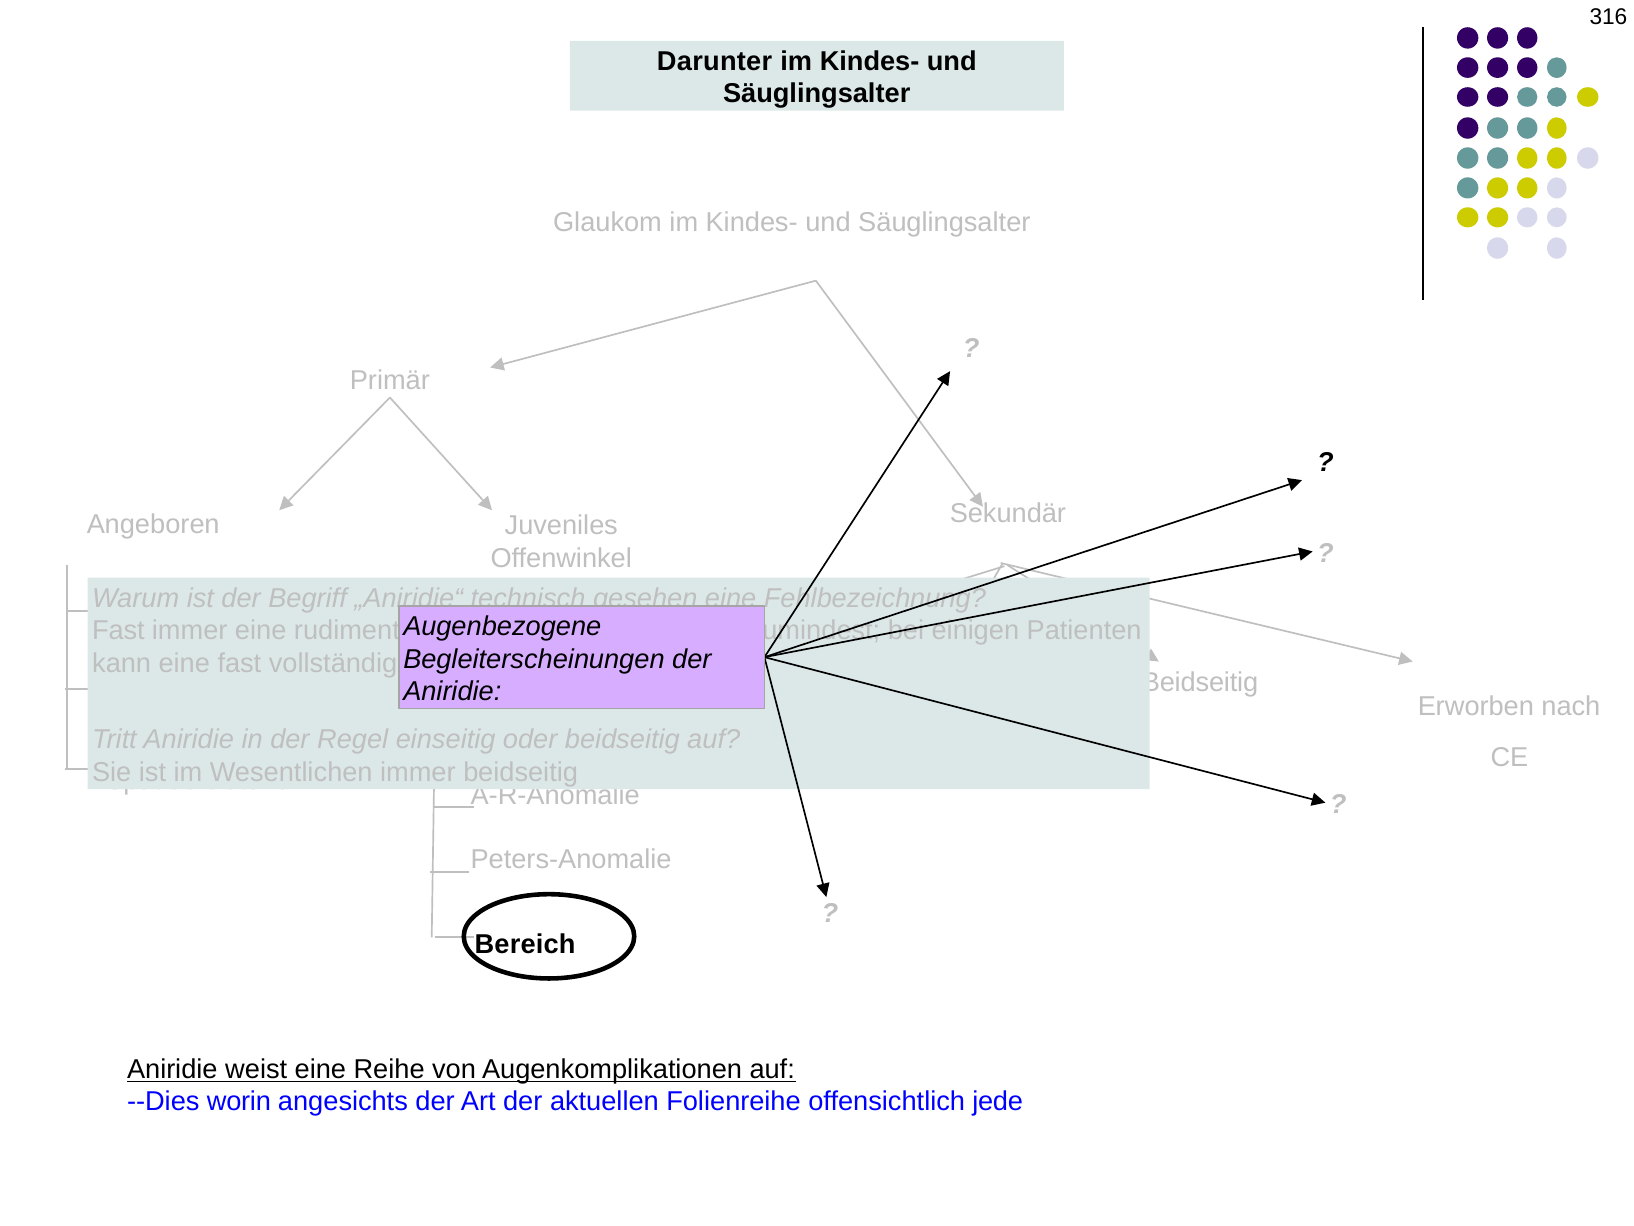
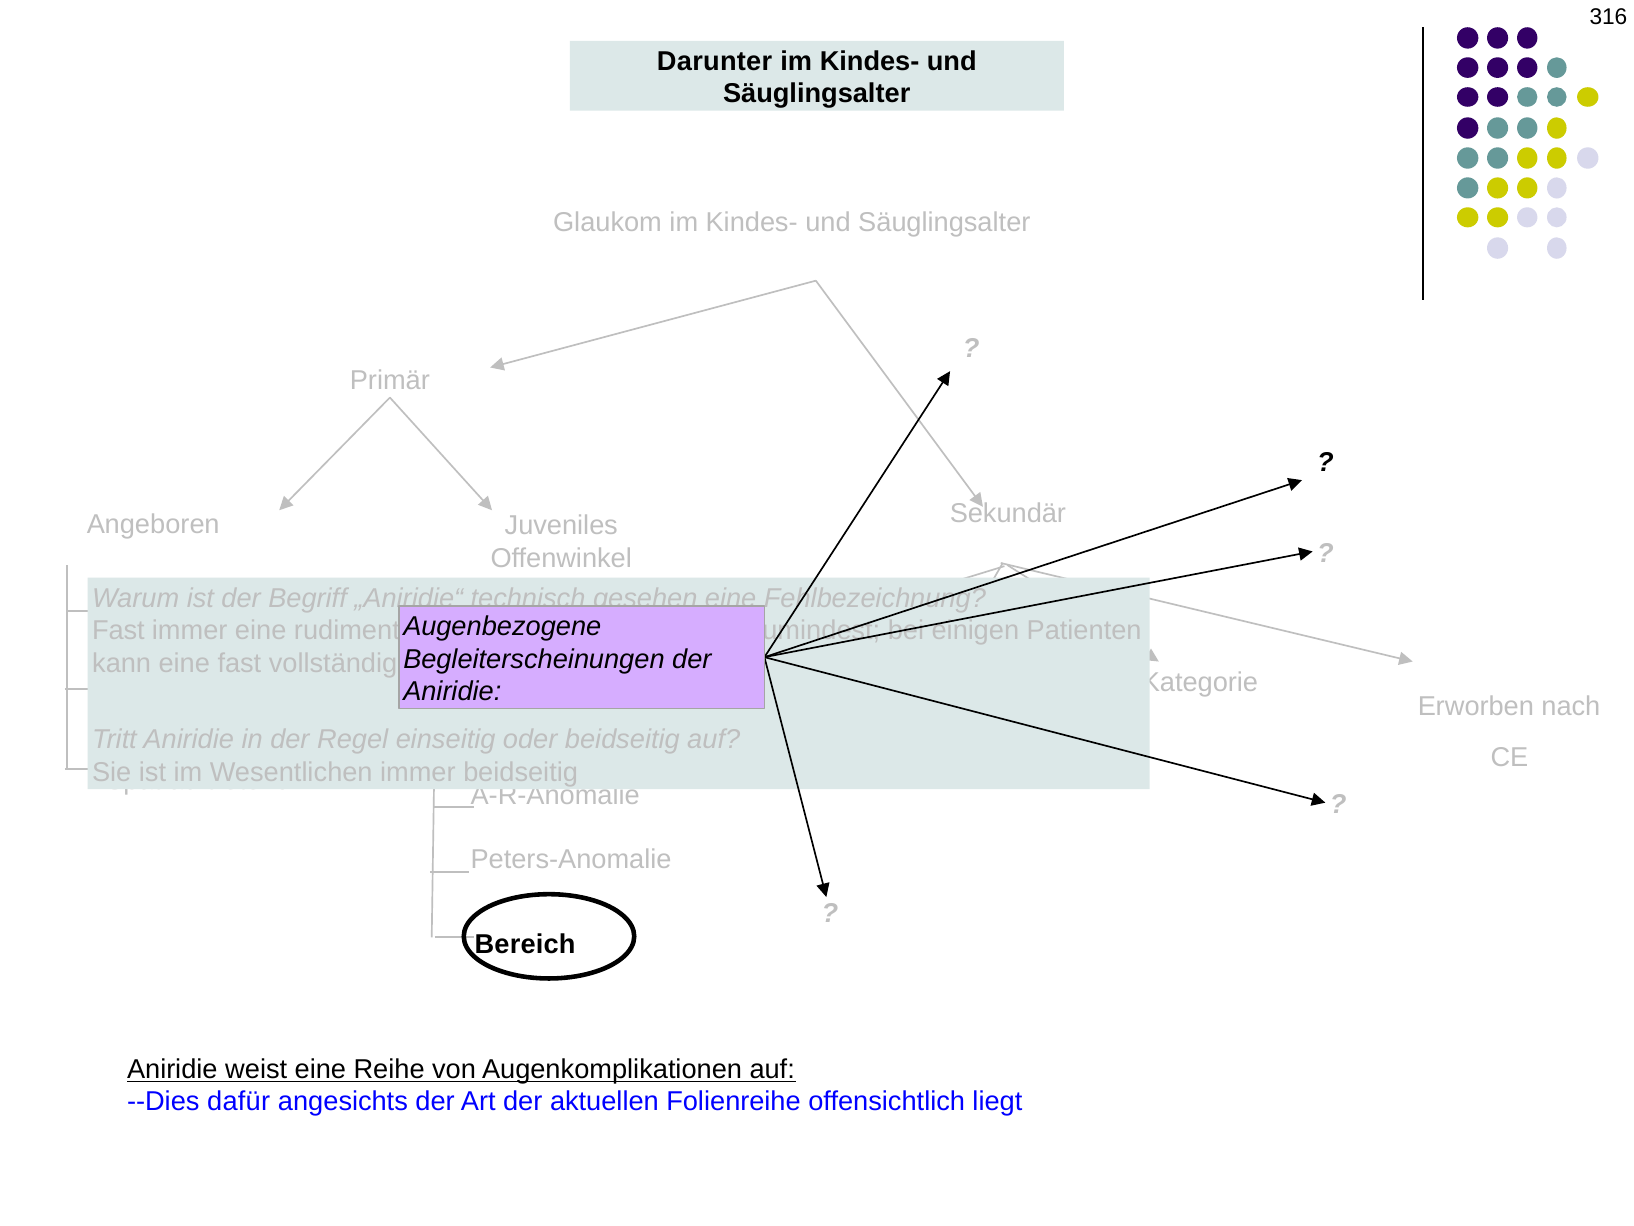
Beidseitig: Beidseitig -> Kategorie (1200, 682)
worin: worin -> dafür (239, 1102)
jede: jede -> liegt (997, 1102)
